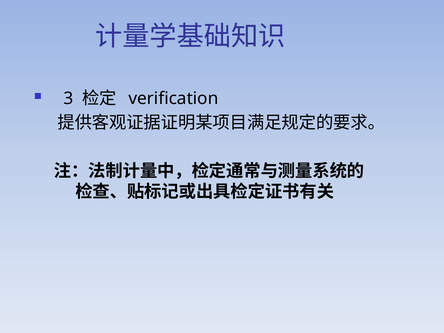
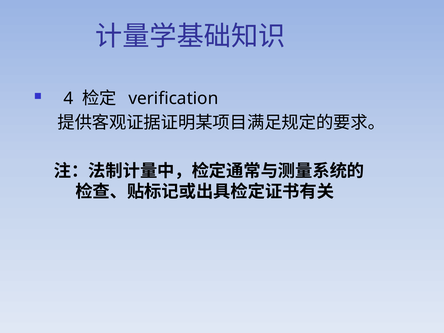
3: 3 -> 4 (69, 98)
